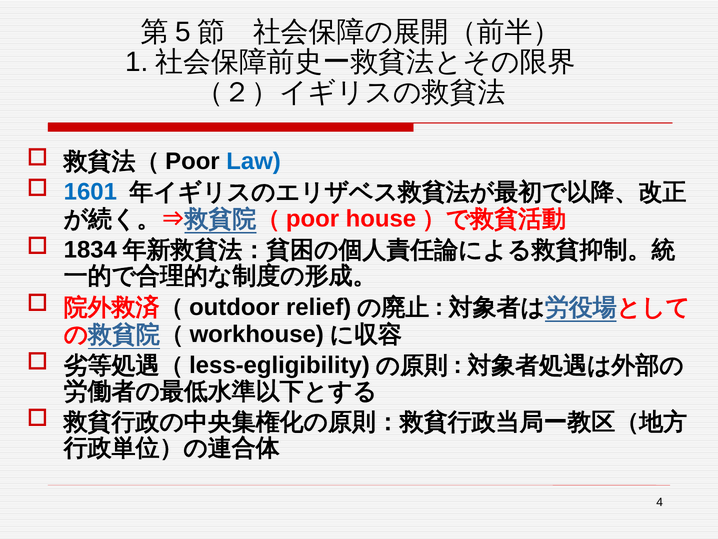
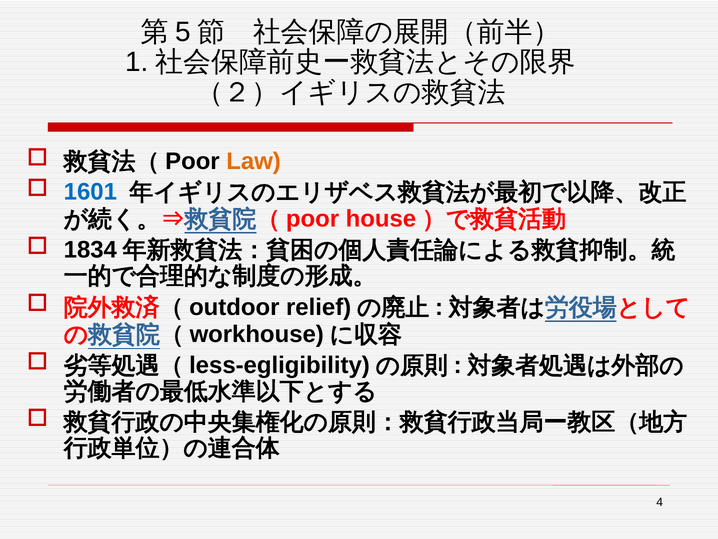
Law colour: blue -> orange (254, 161)
